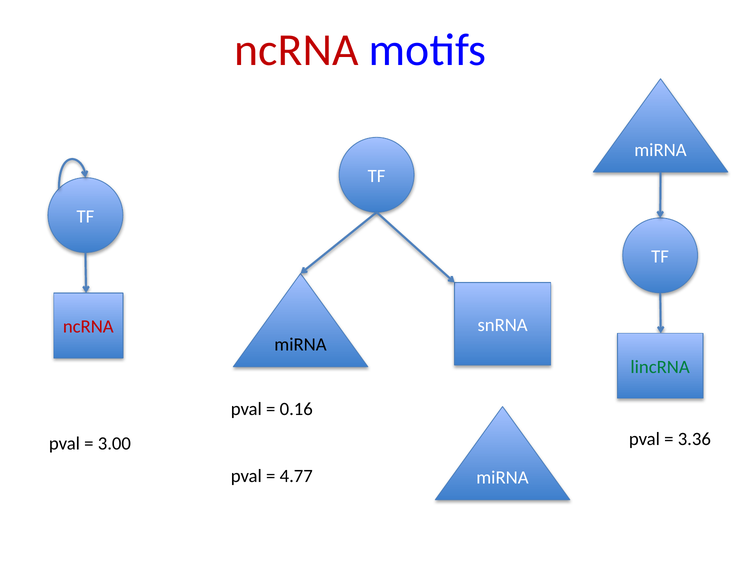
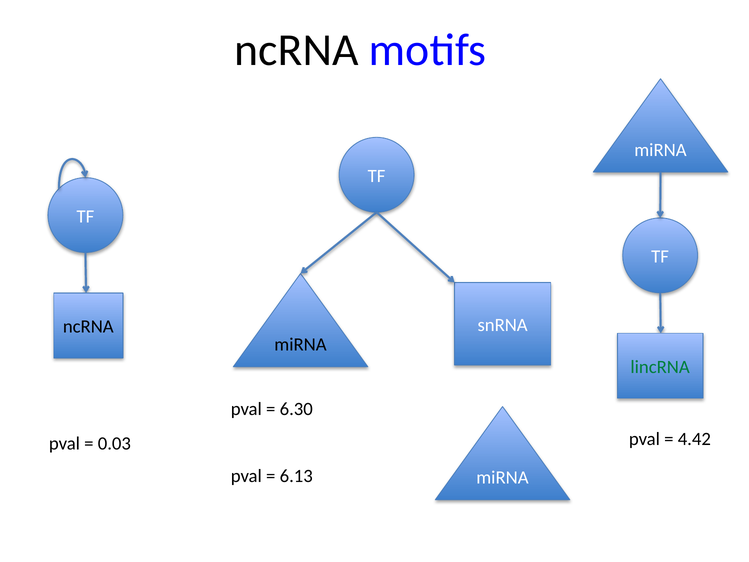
ncRNA colour: red -> black (297, 50)
ncRNA colour: red -> black (88, 327)
0.16: 0.16 -> 6.30 (296, 409)
3.00: 3.00 -> 0.03 (114, 443)
3.36: 3.36 -> 4.42 (694, 439)
4.77: 4.77 -> 6.13 (296, 476)
